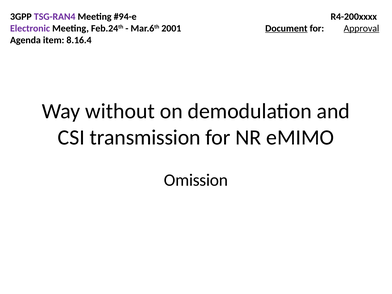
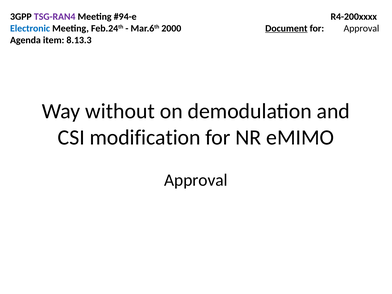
Electronic colour: purple -> blue (30, 28)
2001: 2001 -> 2000 (171, 28)
Approval underline: present -> none (361, 28)
8.16.4: 8.16.4 -> 8.13.3 (79, 40)
transmission: transmission -> modification (145, 137)
Omission: Omission -> Approval (196, 180)
